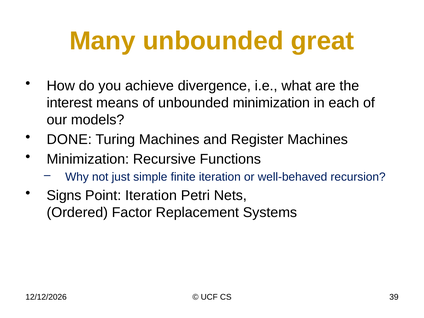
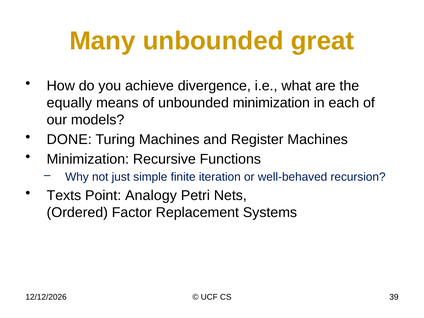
interest: interest -> equally (69, 103)
Signs: Signs -> Texts (64, 196)
Point Iteration: Iteration -> Analogy (151, 196)
